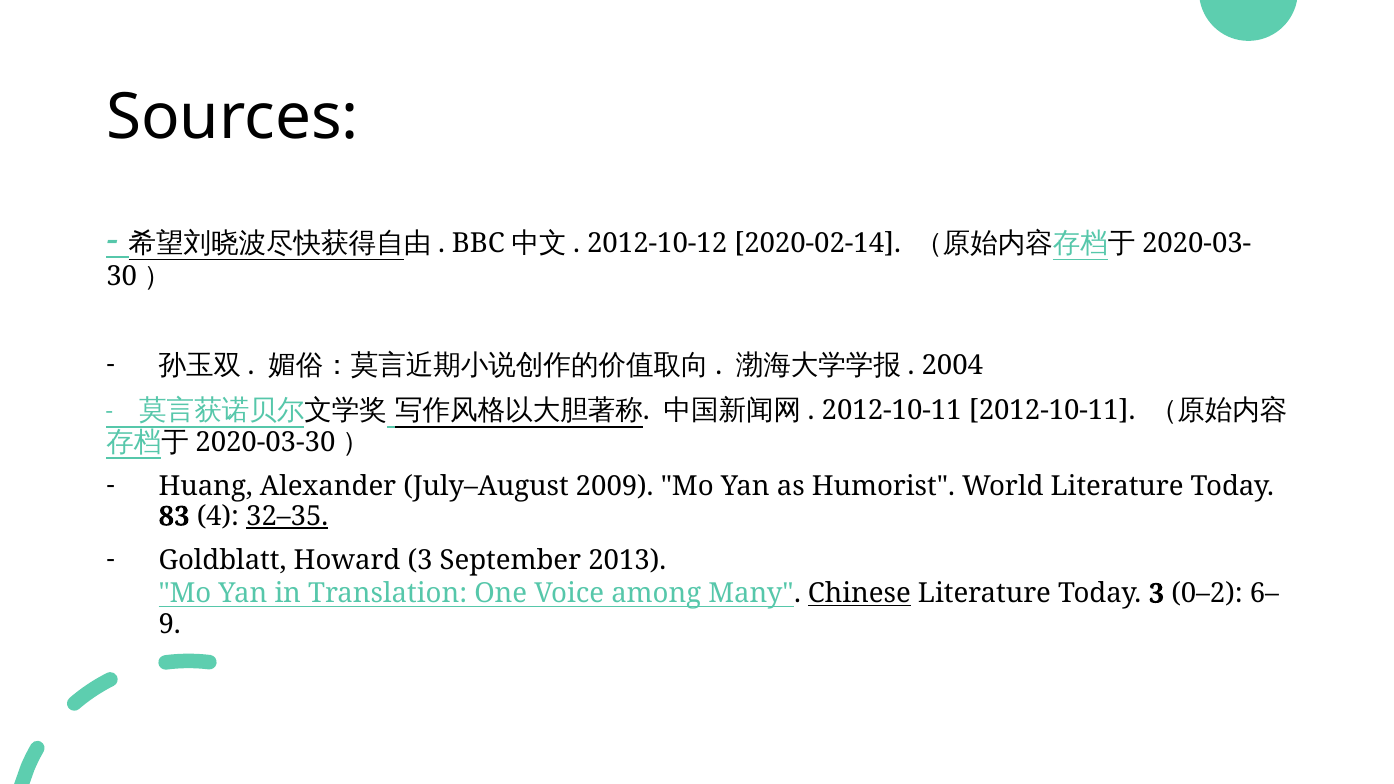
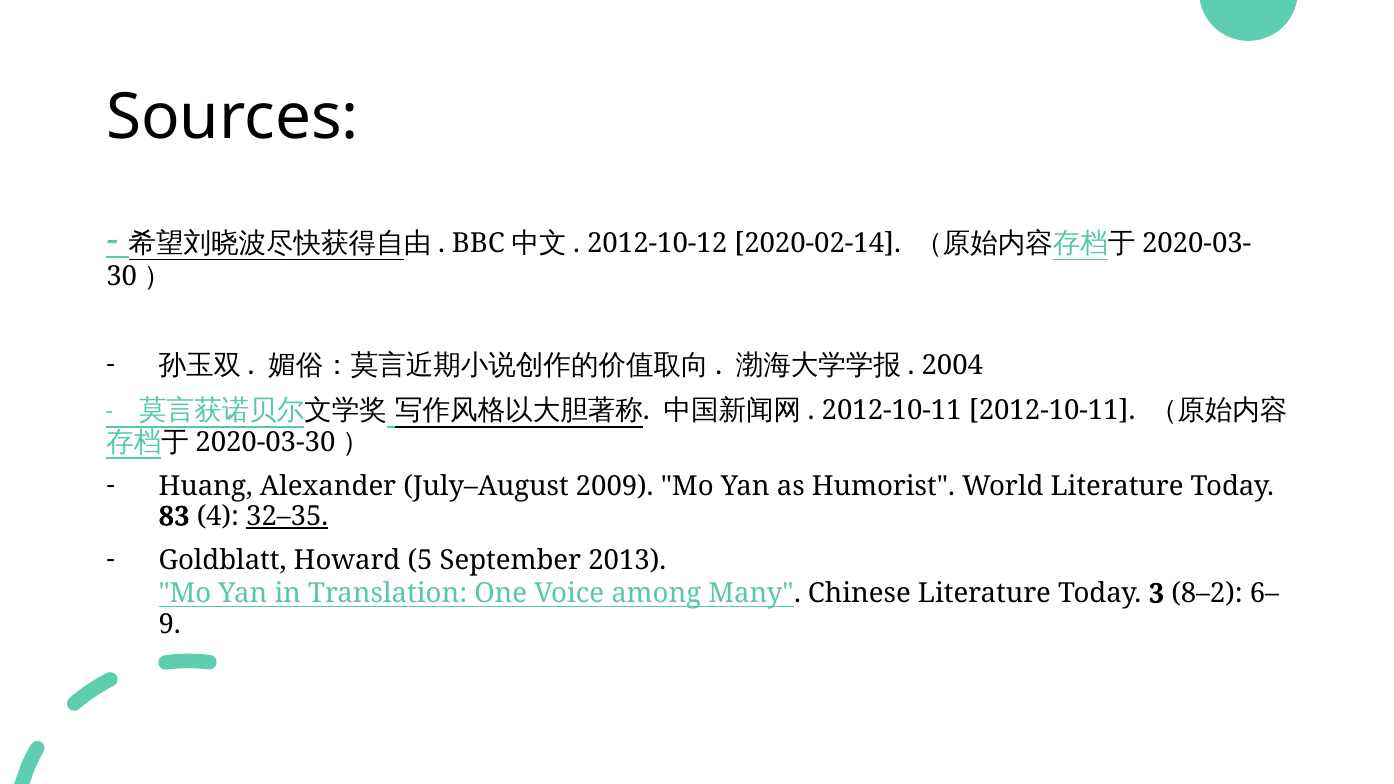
Howard 3: 3 -> 5 (420, 561)
Chinese underline: present -> none (859, 594)
0–2: 0–2 -> 8–2 (1207, 594)
